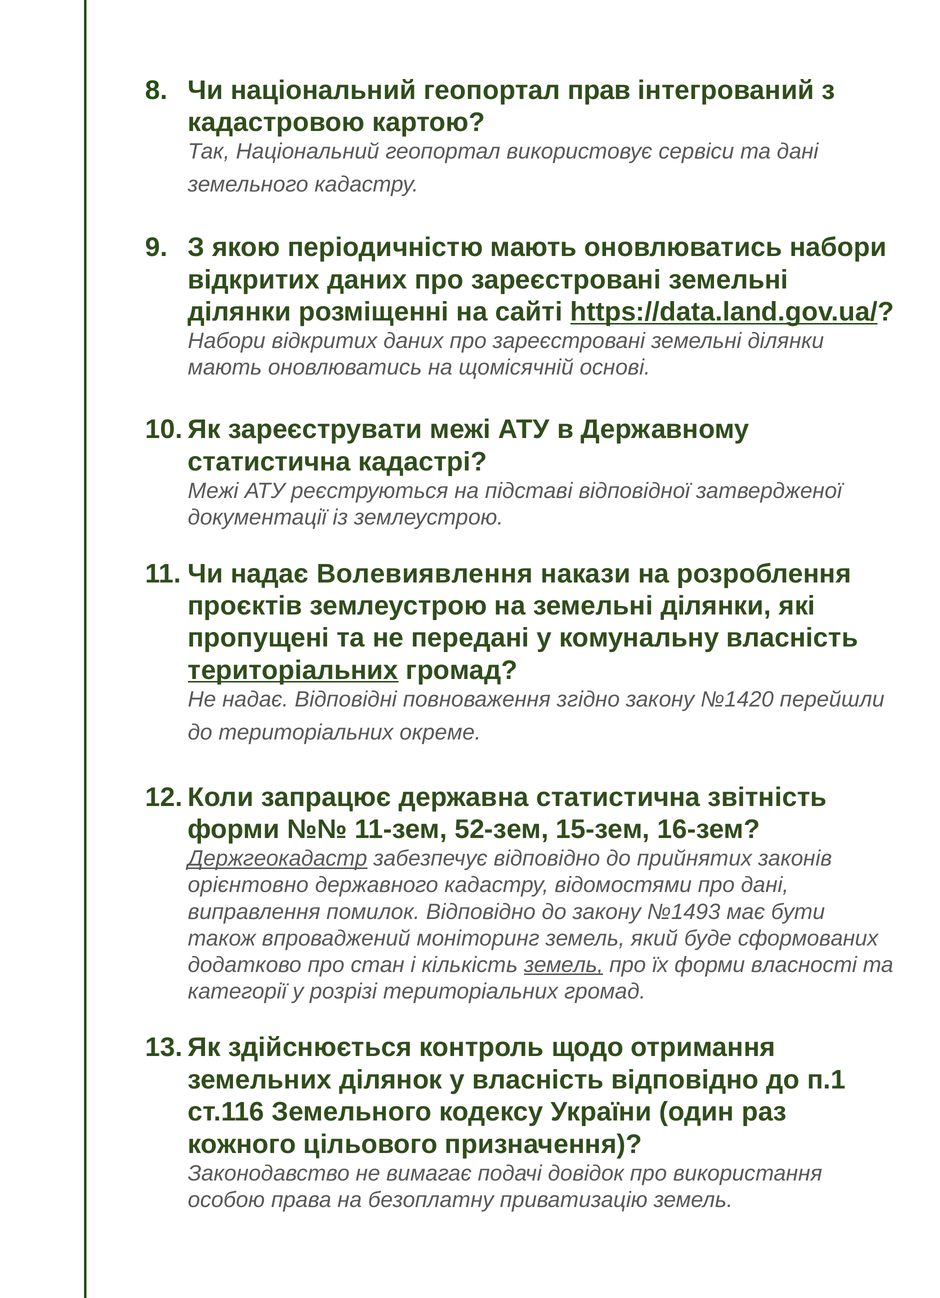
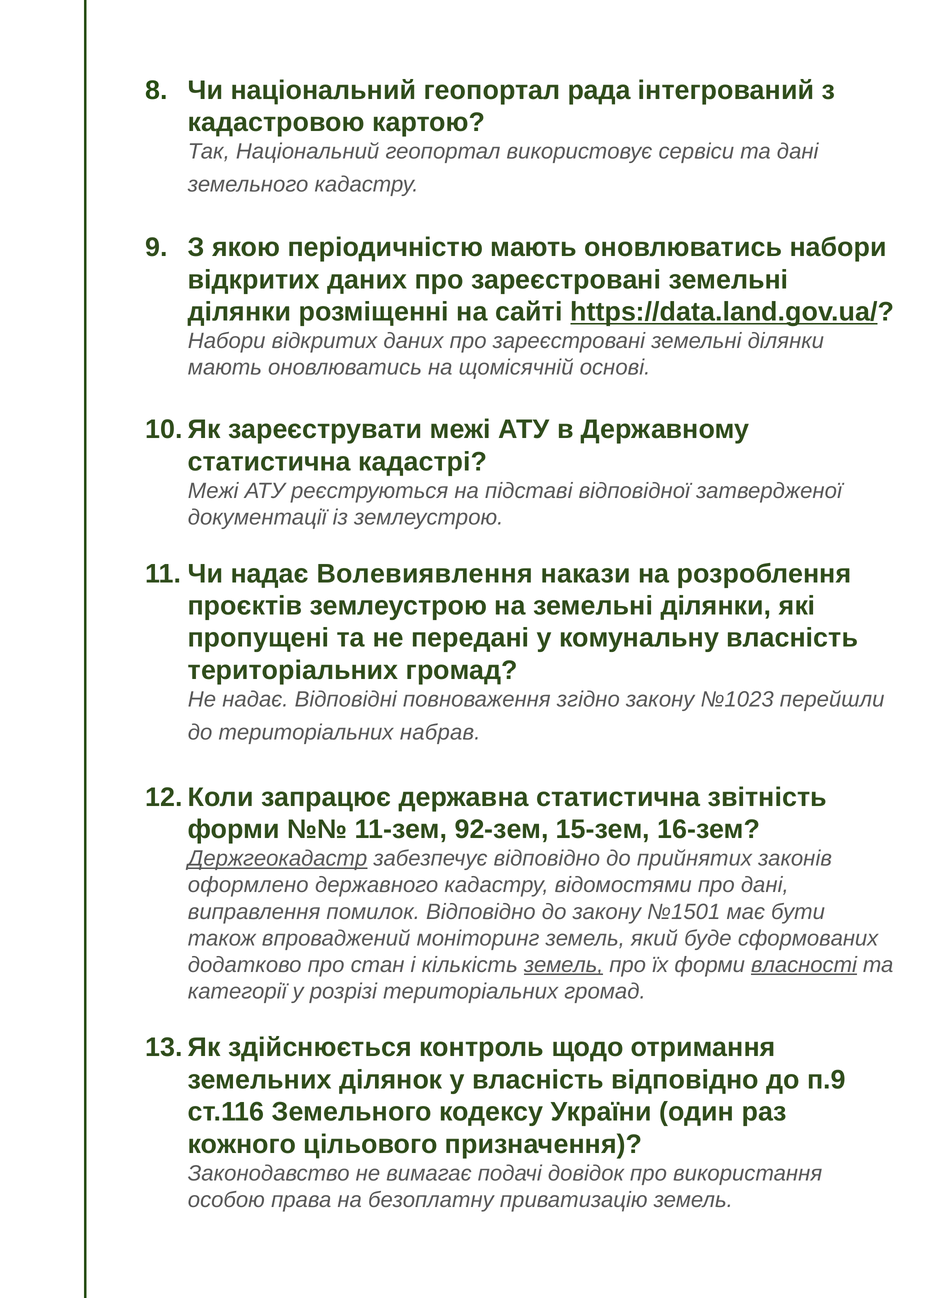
прав: прав -> рада (599, 90)
територіальних underline: present -> none (293, 670)
№1420: №1420 -> №1023 (737, 699)
окреме: окреме -> набрав (440, 732)
52-зем: 52-зем -> 92-зем (502, 830)
орієнтовно: орієнтовно -> оформлено (248, 885)
№1493: №1493 -> №1501 (684, 912)
власності underline: none -> present (804, 965)
п.1: п.1 -> п.9 (827, 1080)
